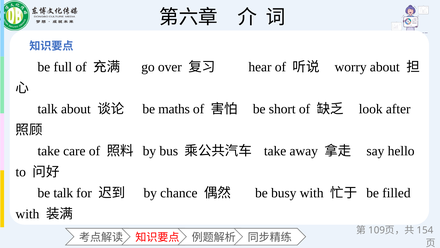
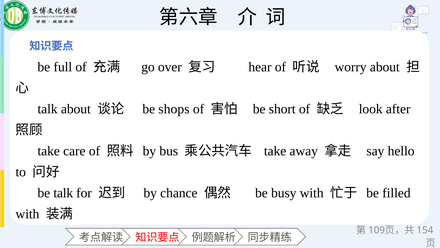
maths: maths -> shops (174, 109)
